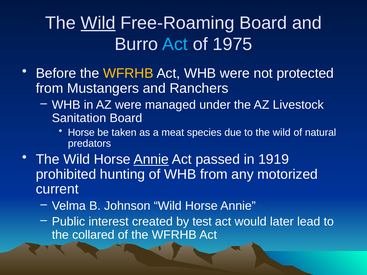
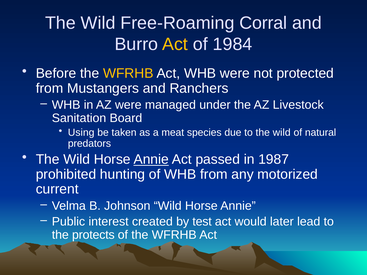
Wild underline: present -> none (98, 23)
Free-Roaming Board: Board -> Corral (263, 23)
Act colour: light blue -> yellow (175, 44)
1975: 1975 -> 1984 (233, 44)
Horse: Horse -> Using (81, 133)
1919: 1919 -> 1987 (274, 160)
collared: collared -> protects (93, 235)
